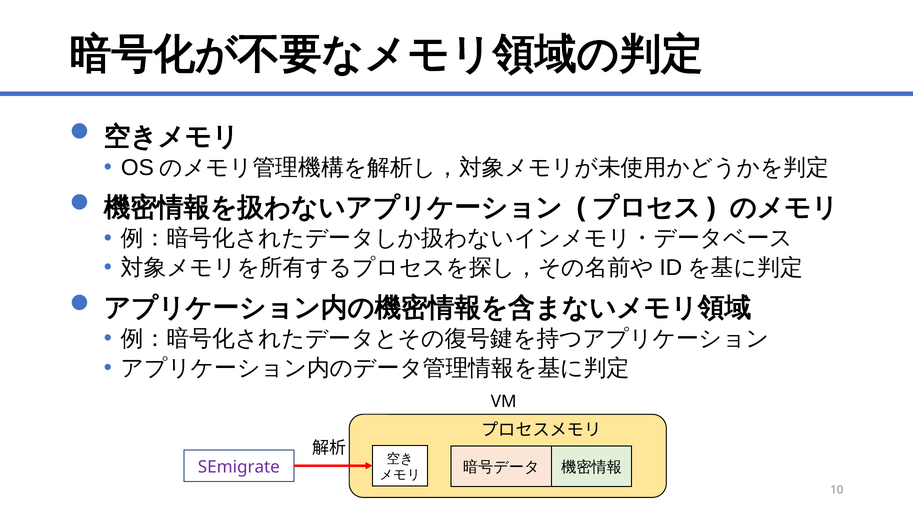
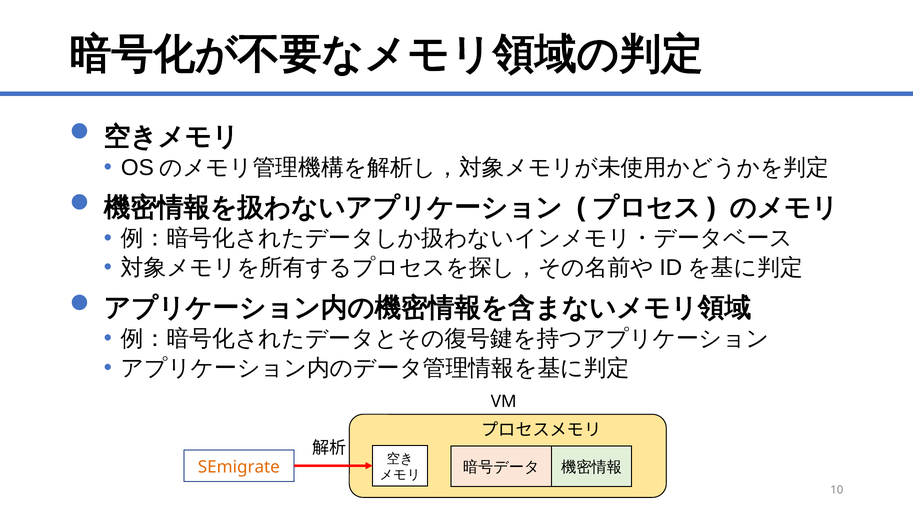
SEmigrate colour: purple -> orange (239, 466)
